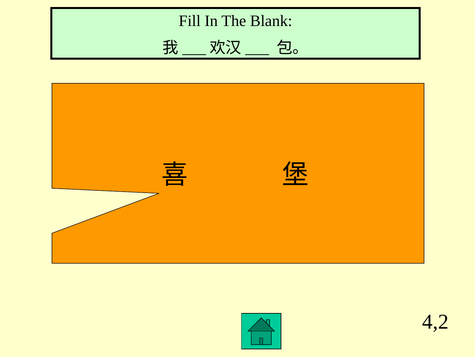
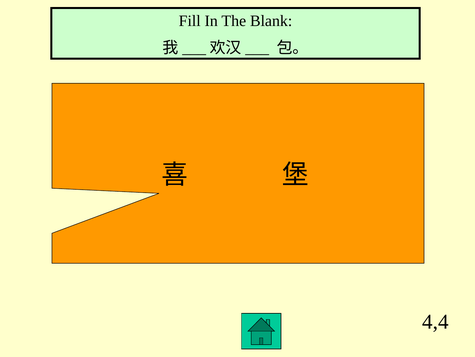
4,2: 4,2 -> 4,4 (435, 321)
